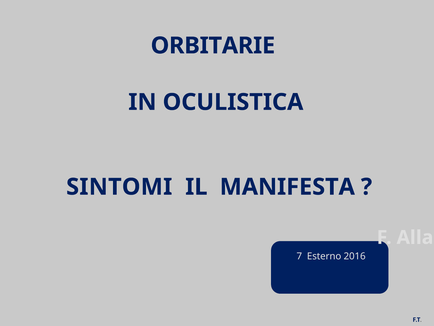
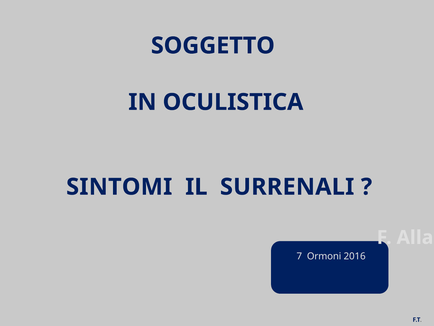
ORBITARIE: ORBITARIE -> SOGGETTO (213, 46)
MANIFESTA: MANIFESTA -> SURRENALI (287, 187)
Esterno: Esterno -> Ormoni (324, 256)
